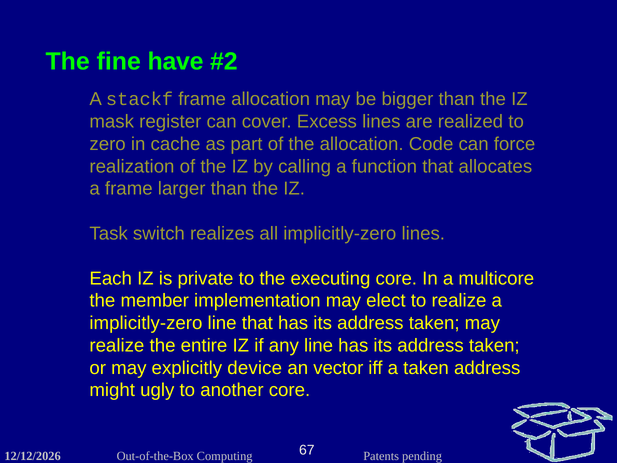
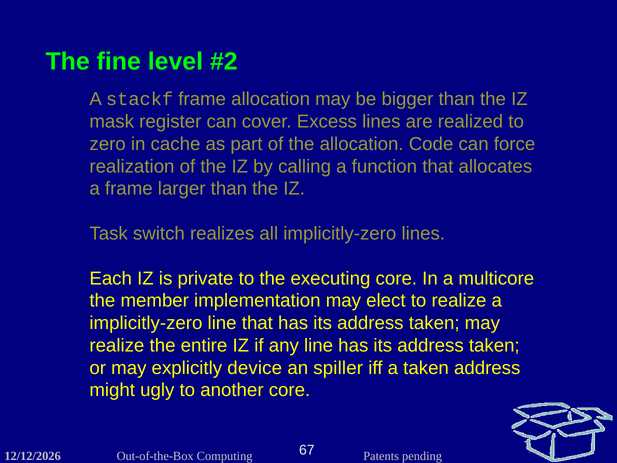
have: have -> level (175, 61)
vector: vector -> spiller (338, 368)
